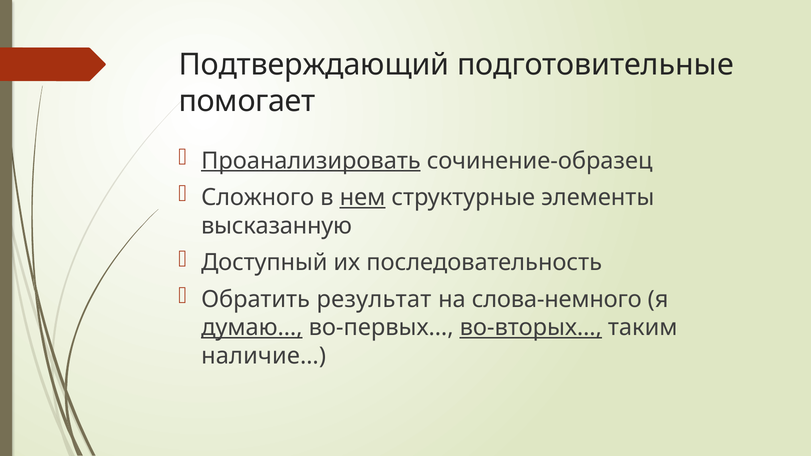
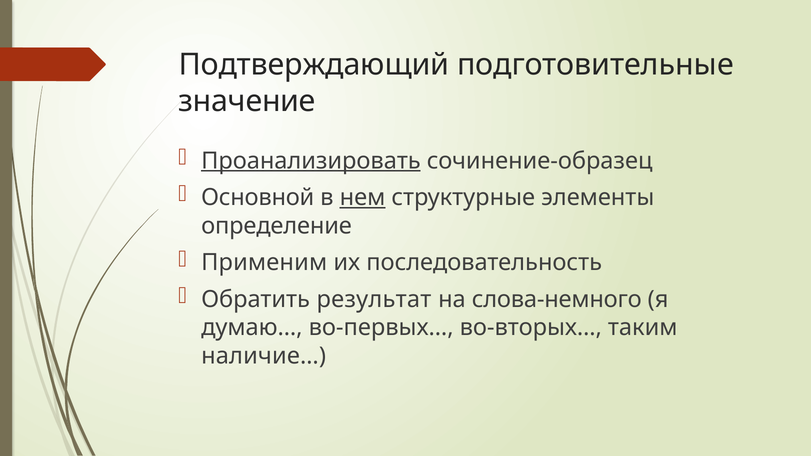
помогает: помогает -> значение (247, 101)
Сложного: Сложного -> Основной (258, 198)
высказанную: высказанную -> определение (276, 226)
Доступный: Доступный -> Применим (264, 263)
думаю… underline: present -> none (252, 328)
во-вторых… underline: present -> none (531, 328)
